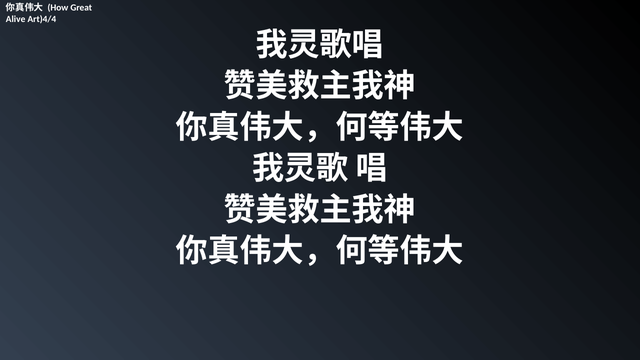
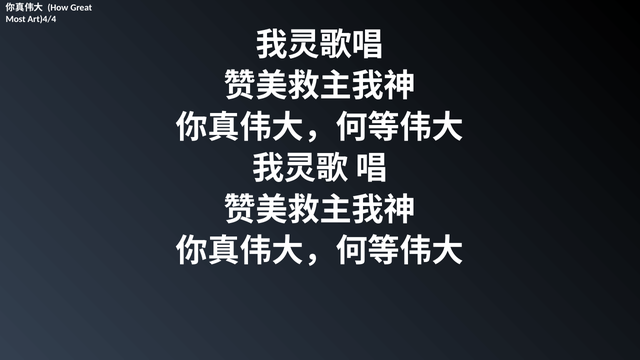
Alive: Alive -> Most (16, 19)
